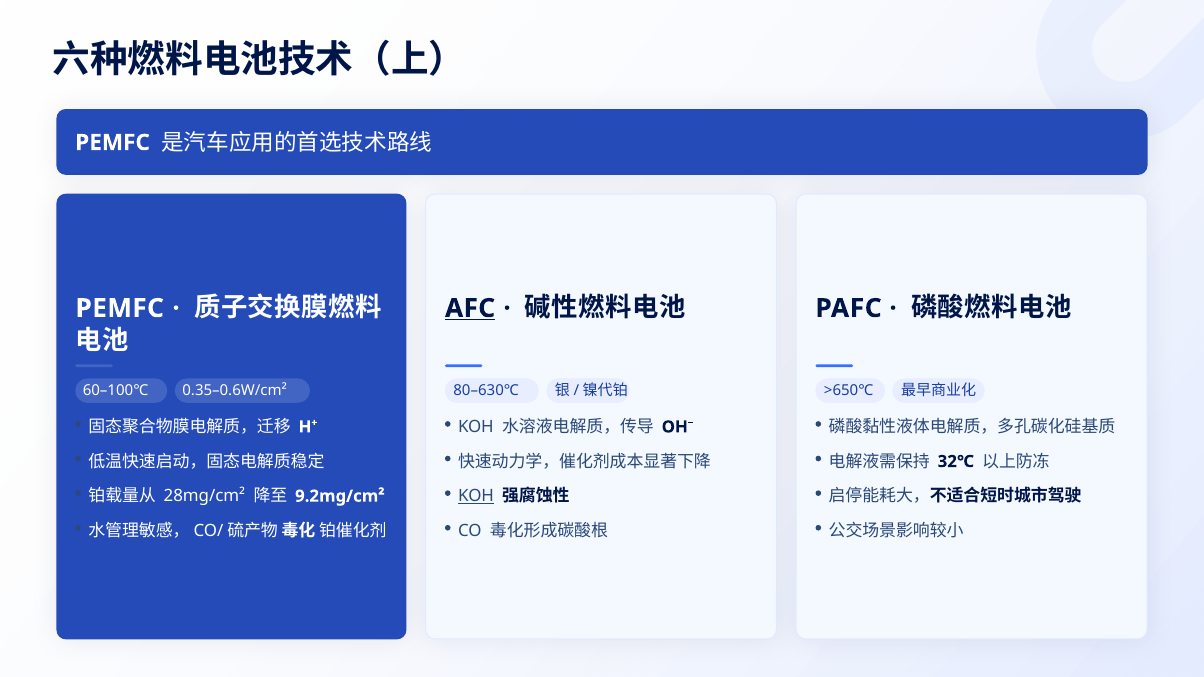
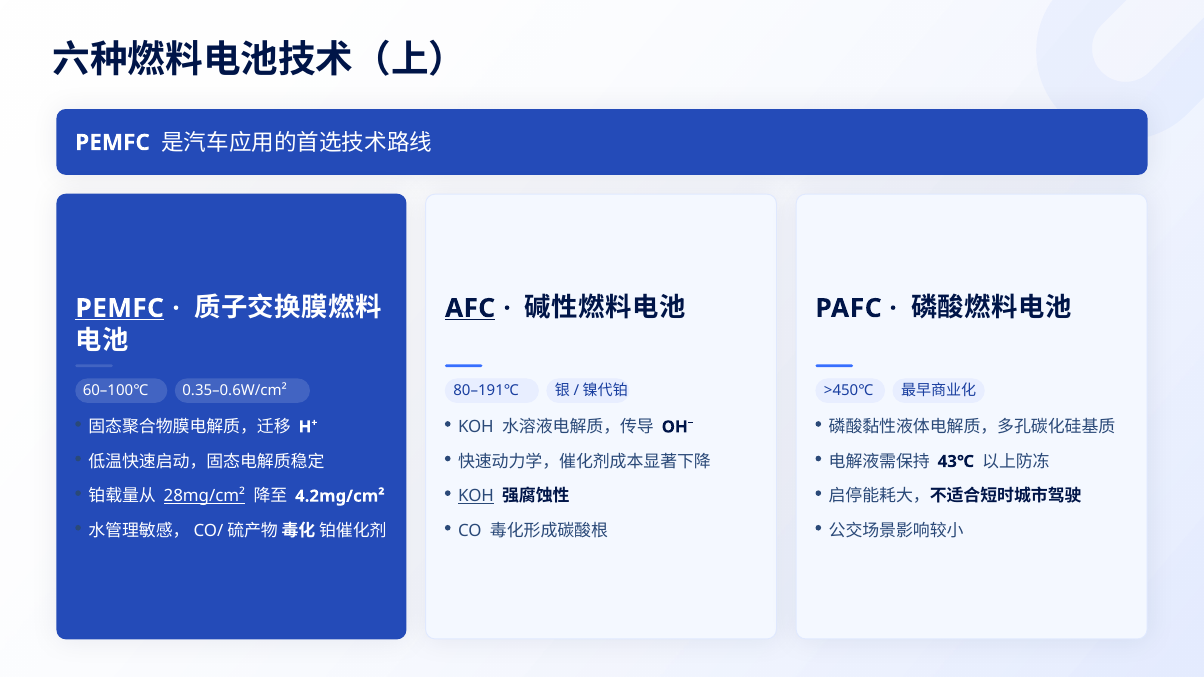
PEMFC underline: none -> present (120, 308)
80–630℃: 80–630℃ -> 80–191℃ (486, 390)
>650℃: >650℃ -> >450℃ (849, 390)
32℃: 32℃ -> 43℃ (956, 462)
28mg/cm² underline: none -> present (204, 496)
9.2mg/cm²: 9.2mg/cm² -> 4.2mg/cm² (340, 496)
